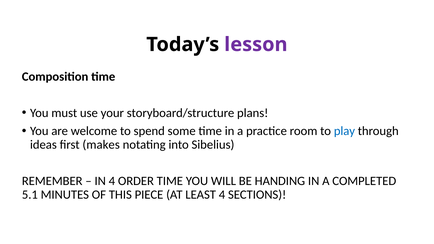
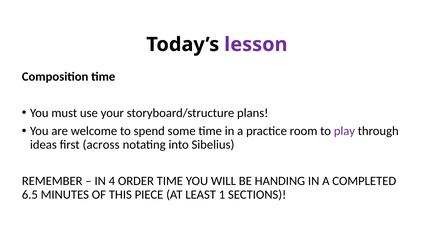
play colour: blue -> purple (344, 131)
makes: makes -> across (101, 145)
5.1: 5.1 -> 6.5 (30, 195)
LEAST 4: 4 -> 1 (222, 195)
